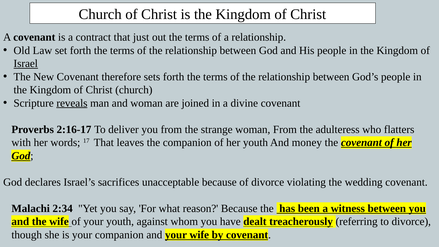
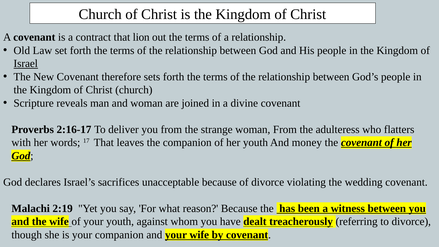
just: just -> lion (141, 37)
reveals underline: present -> none (72, 103)
2:34: 2:34 -> 2:19 (63, 208)
